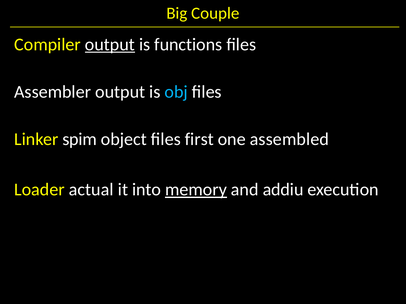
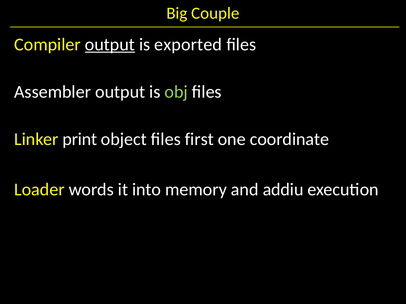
functions: functions -> exported (188, 45)
obj colour: light blue -> light green (176, 92)
spim: spim -> print (80, 139)
assembled: assembled -> coordinate (289, 139)
actual: actual -> words (91, 190)
memory underline: present -> none (196, 190)
